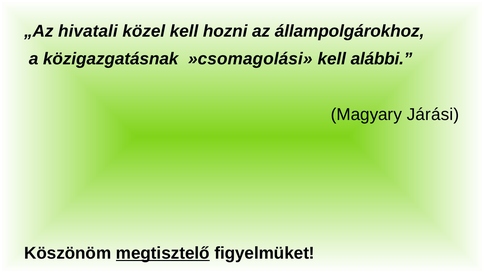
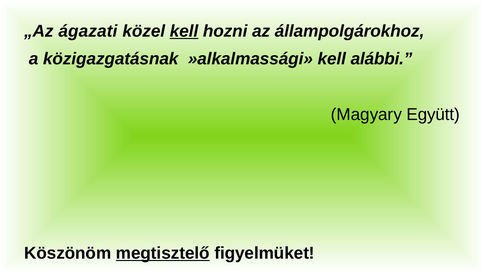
hivatali: hivatali -> ágazati (88, 31)
kell underline: none -> present (184, 31)
»csomagolási: »csomagolási -> »alkalmassági (250, 59)
Járási: Járási -> Együtt (433, 114)
